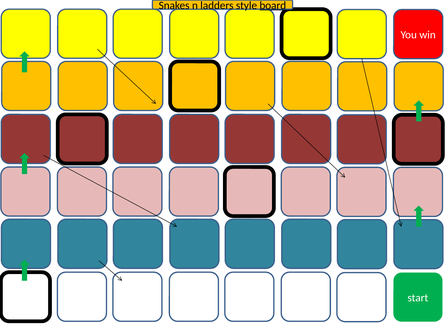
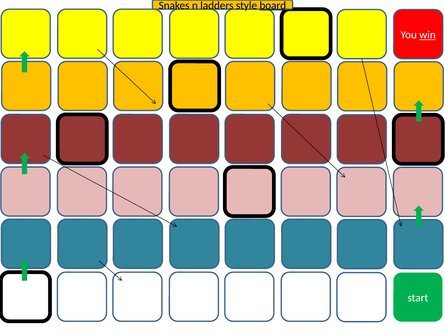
win underline: none -> present (428, 35)
